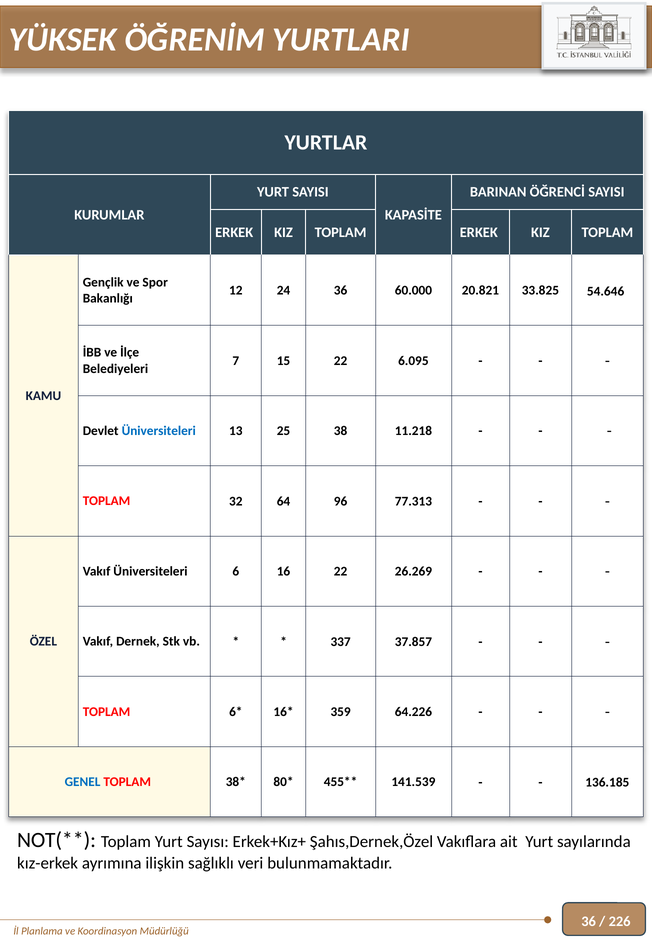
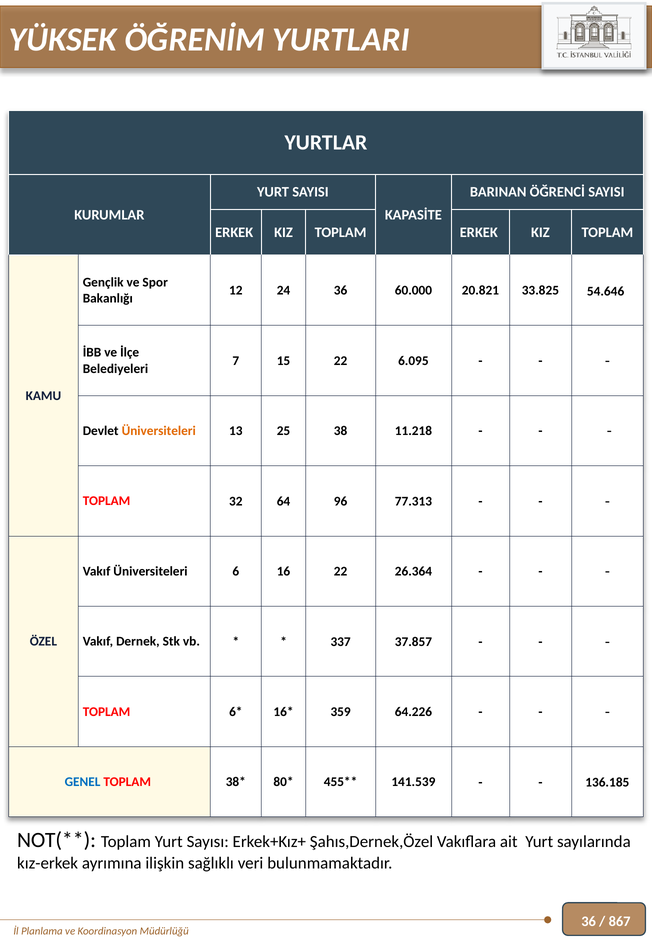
Üniversiteleri colour: blue -> orange (159, 431)
26.269: 26.269 -> 26.364 (413, 571)
226: 226 -> 867 (620, 922)
